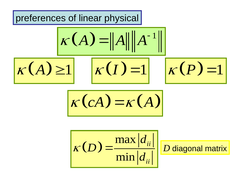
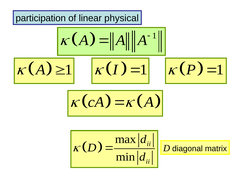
preferences: preferences -> participation (41, 18)
